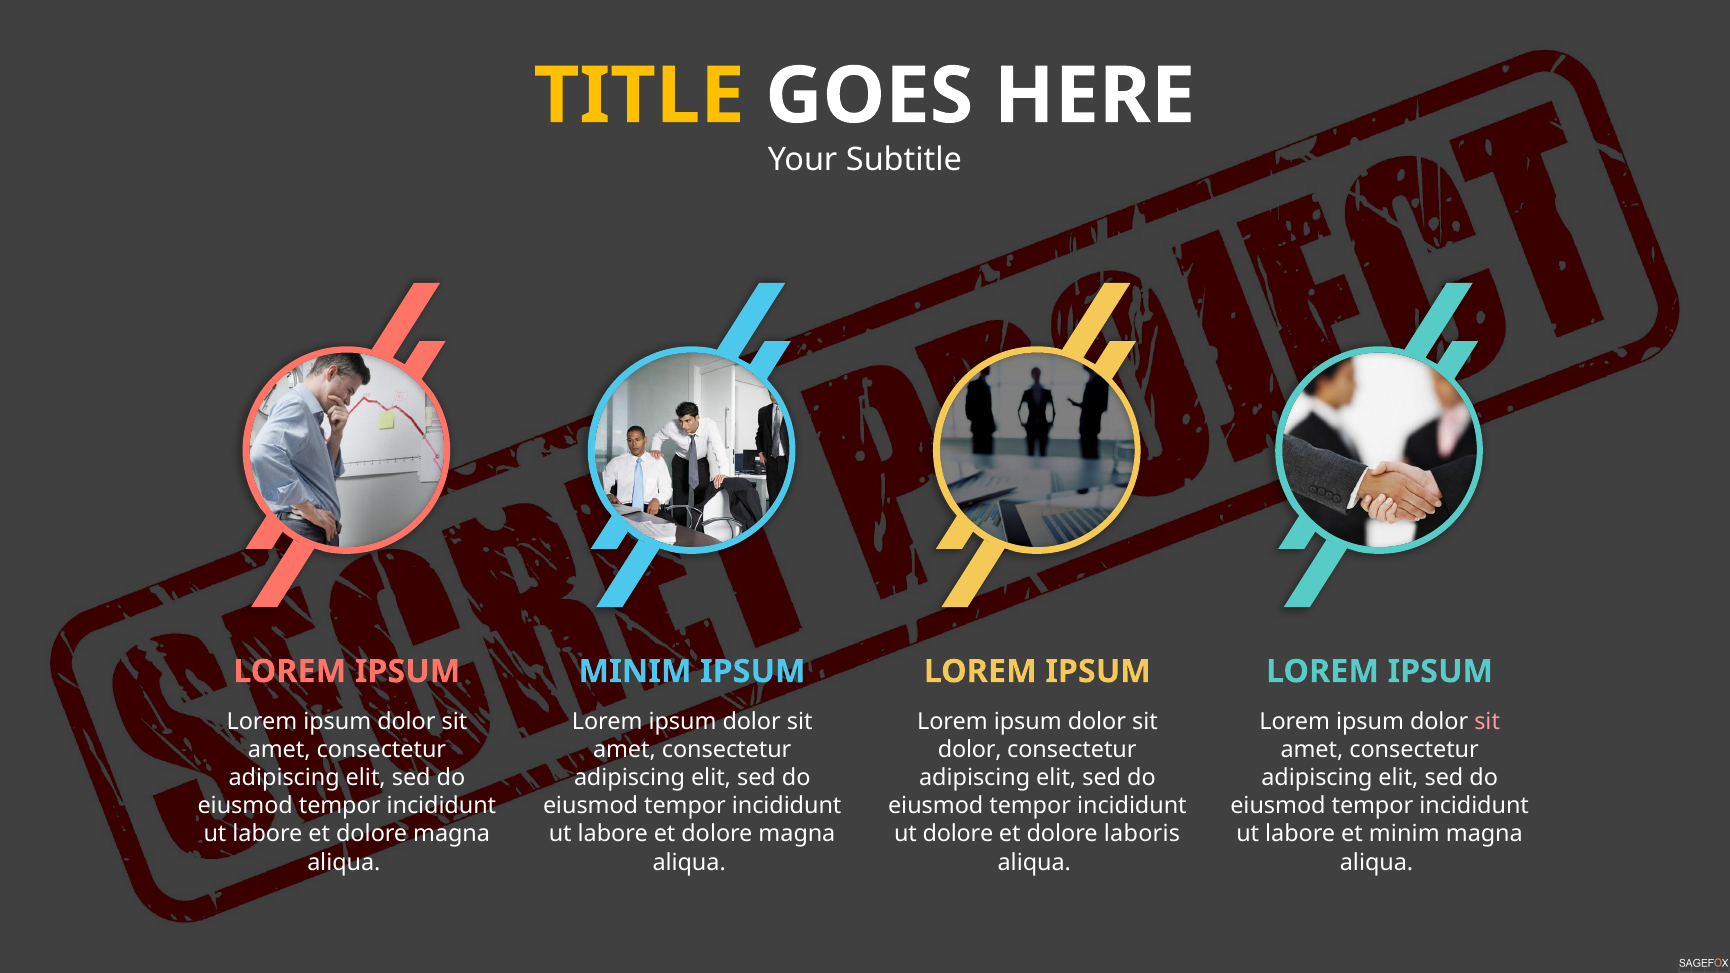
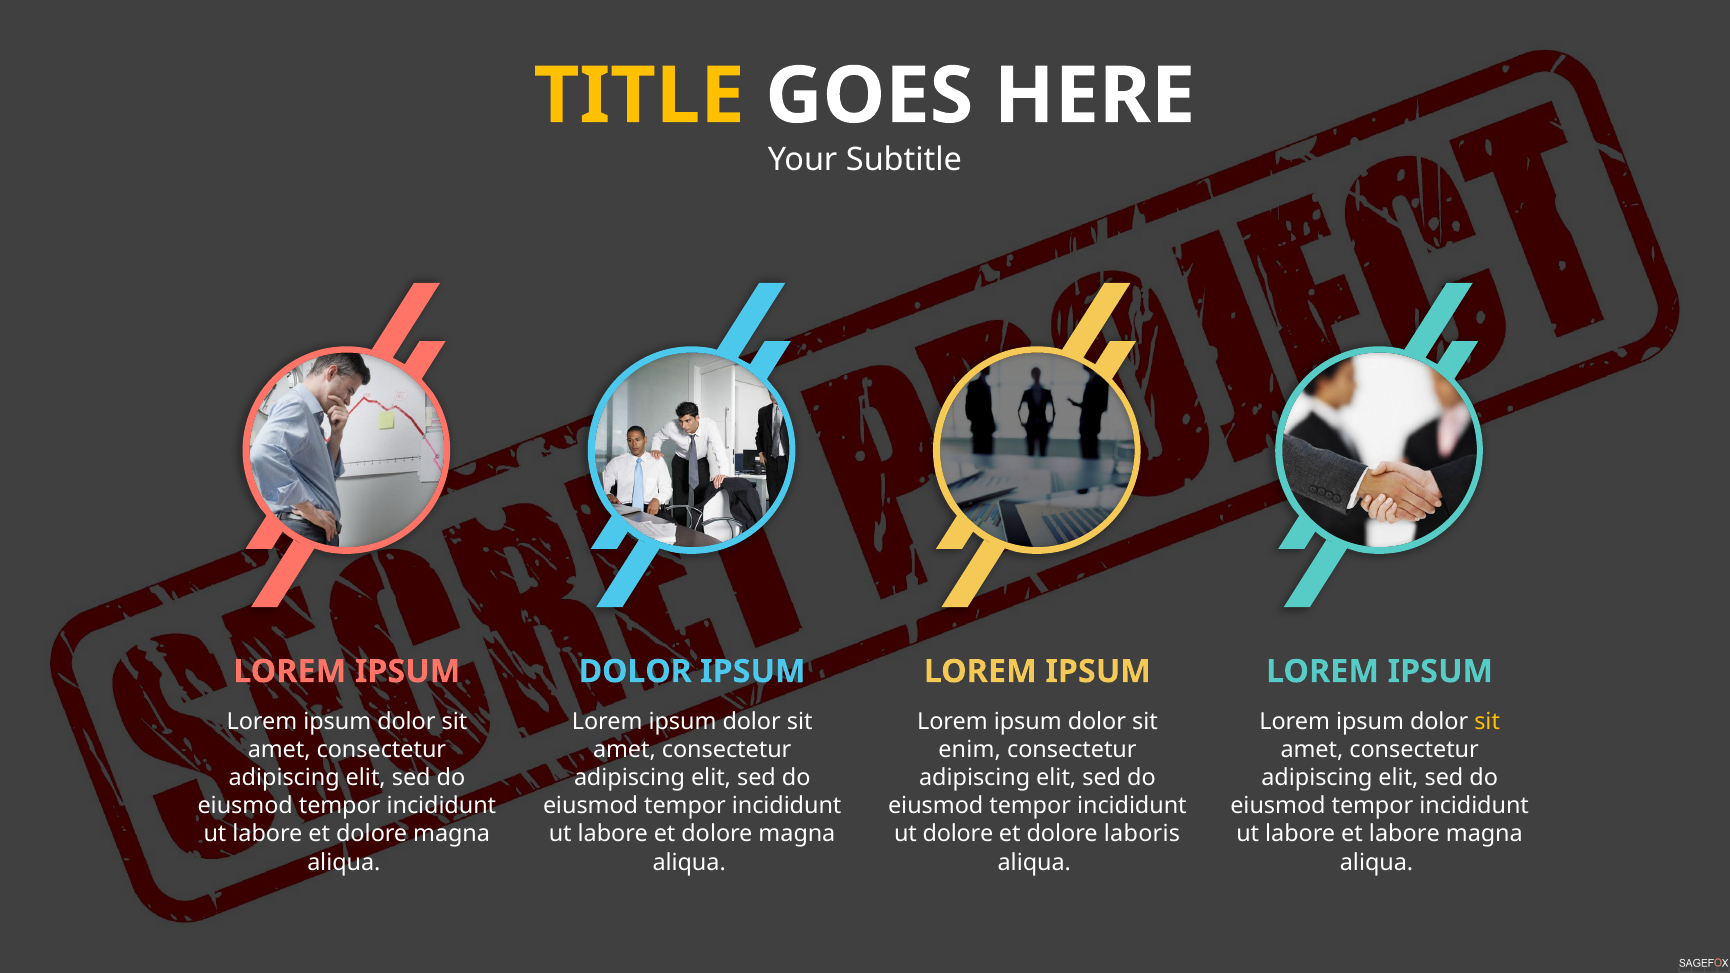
MINIM: MINIM -> DOLOR (635, 672)
sit colour: pink -> yellow (1487, 722)
dolor: dolor -> enim (970, 750)
et minim: minim -> labore (1404, 834)
